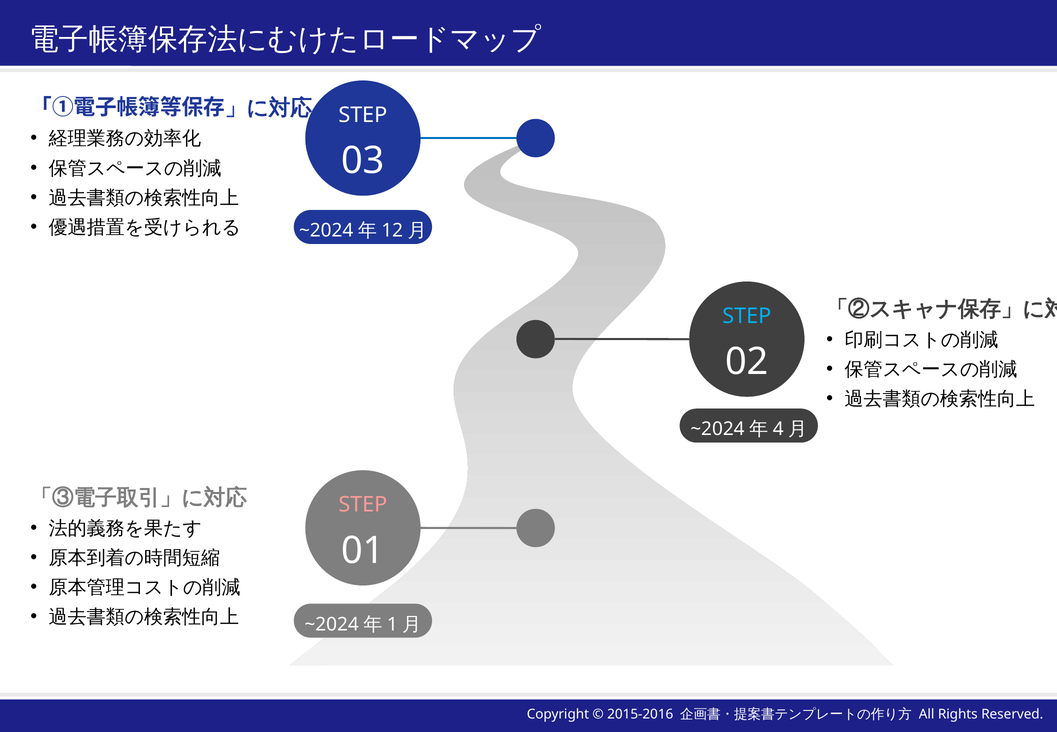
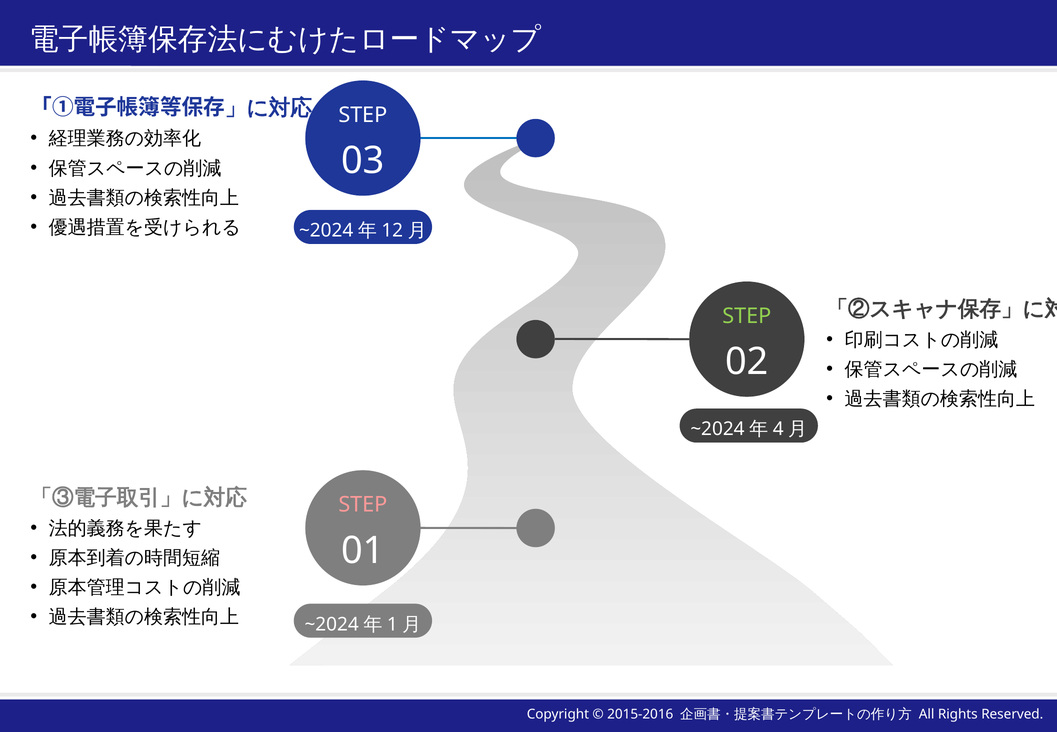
STEP colour: light blue -> light green (747, 316)
